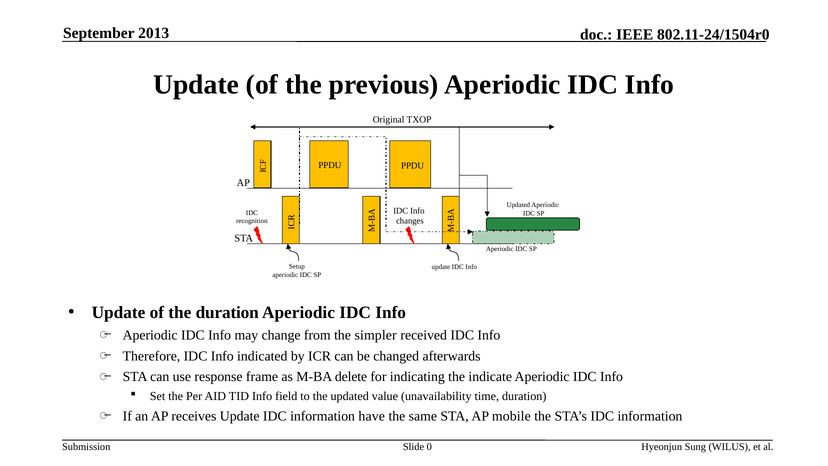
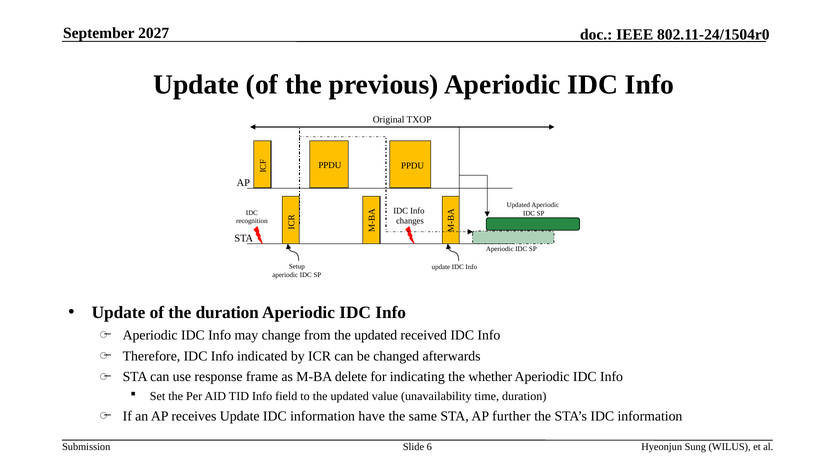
2013: 2013 -> 2027 (154, 33)
from the simpler: simpler -> updated (376, 335)
indicate: indicate -> whether (490, 377)
mobile: mobile -> further (511, 416)
0: 0 -> 6 (429, 447)
